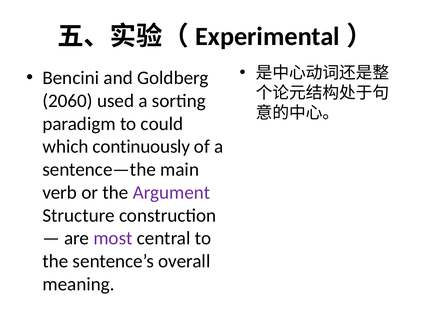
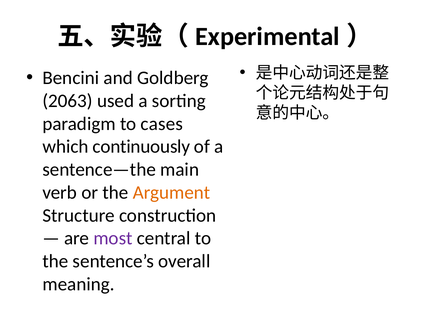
2060: 2060 -> 2063 (68, 101)
could: could -> cases (162, 124)
Argument colour: purple -> orange (171, 193)
